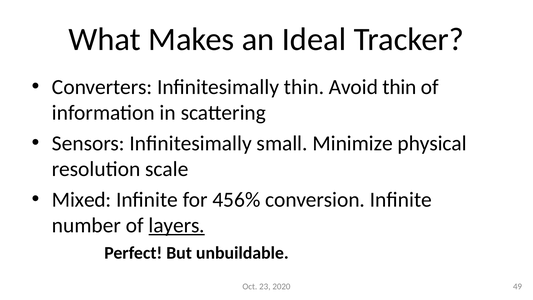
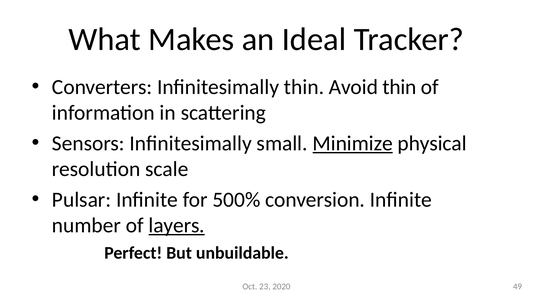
Minimize underline: none -> present (353, 143)
Mixed: Mixed -> Pulsar (82, 200)
456%: 456% -> 500% (236, 200)
